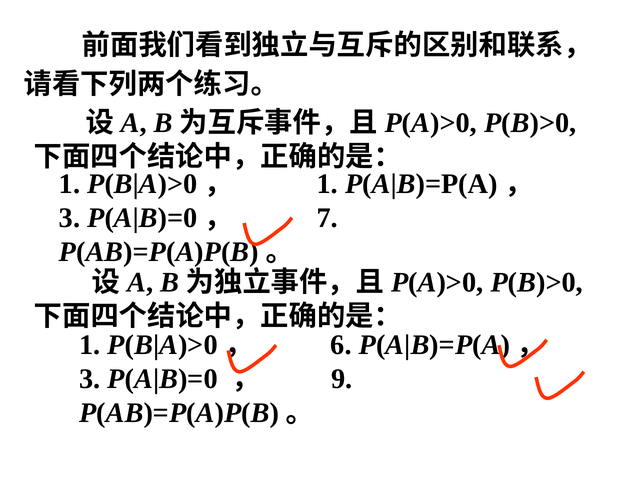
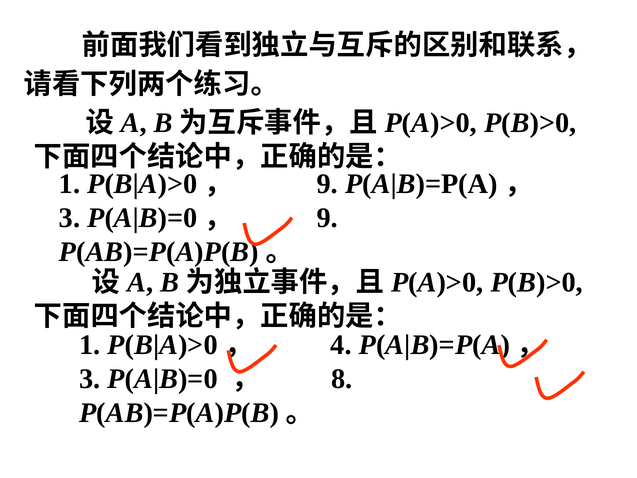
1: 1 -> 9 (327, 184)
7: 7 -> 9 (327, 218)
6: 6 -> 4 (341, 345)
9: 9 -> 8 (342, 379)
